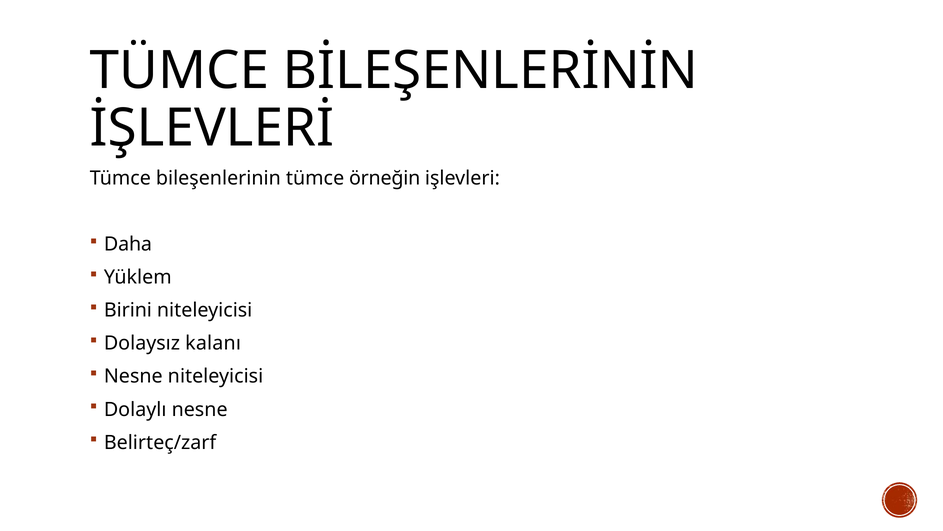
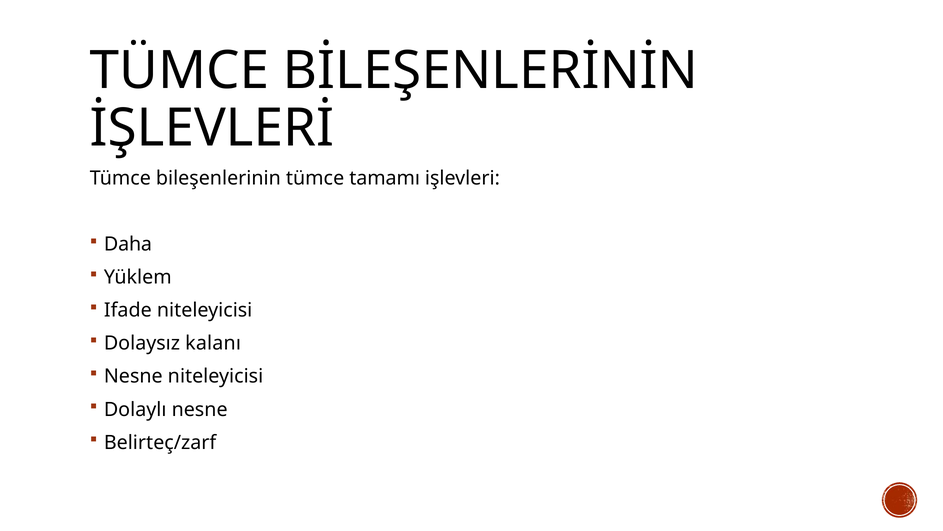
örneğin: örneğin -> tamamı (385, 178)
Birini: Birini -> Ifade (128, 310)
